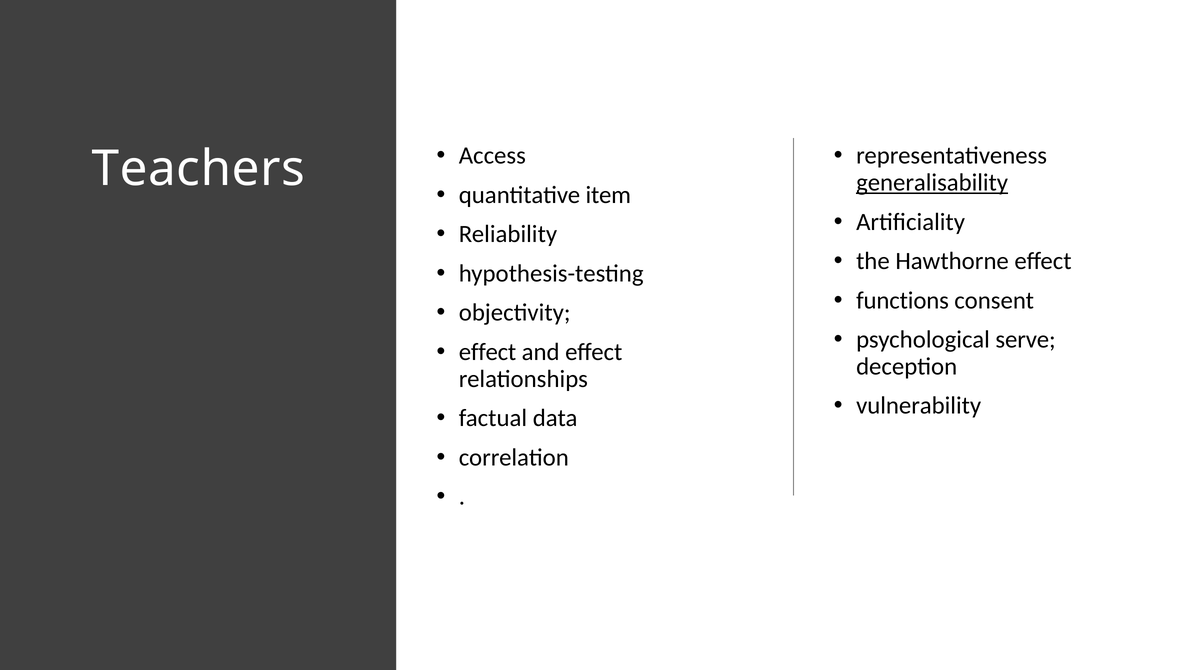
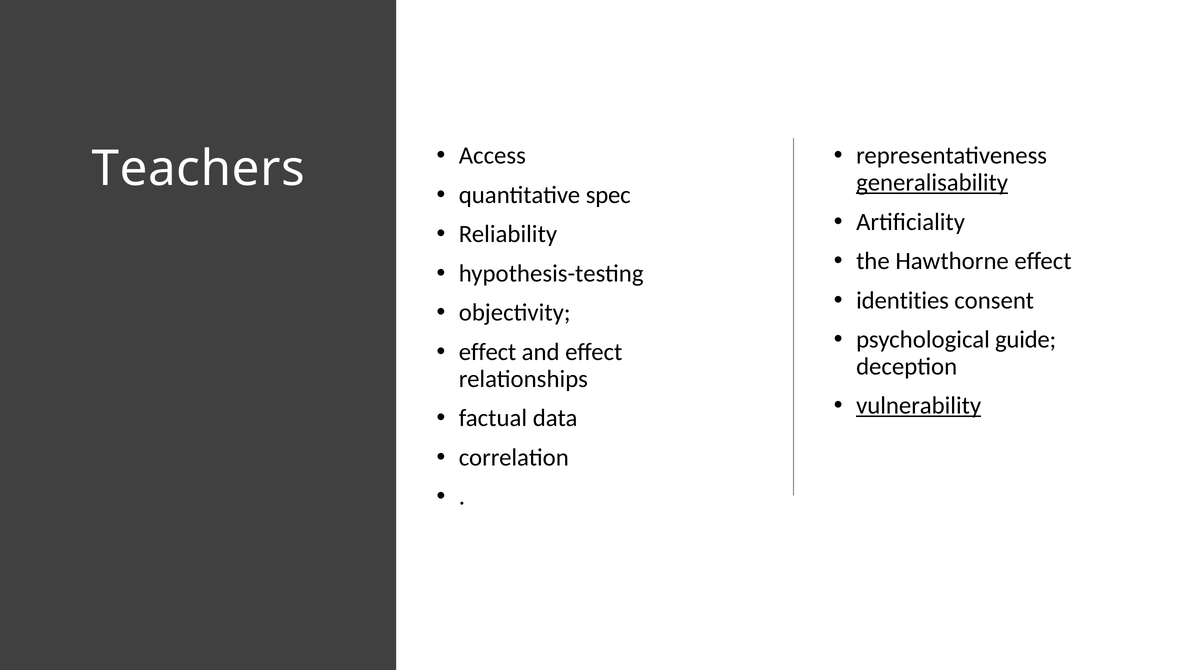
item: item -> spec (608, 195)
functions: functions -> identities (903, 300)
serve: serve -> guide (1026, 339)
vulnerability underline: none -> present (919, 405)
